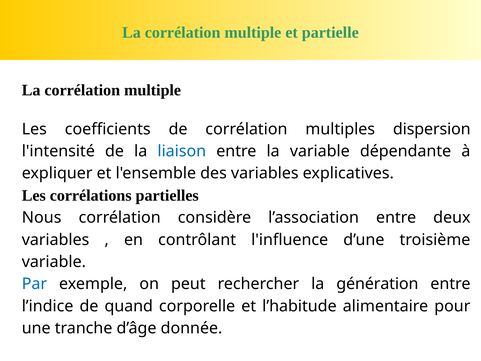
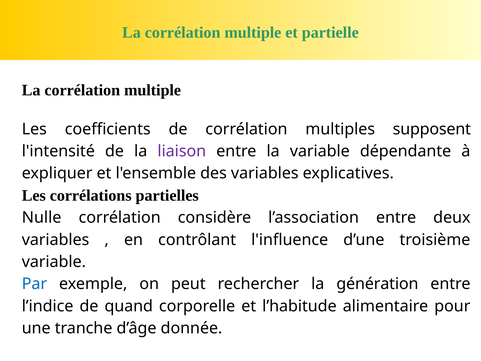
dispersion: dispersion -> supposent (432, 129)
liaison colour: blue -> purple (182, 151)
Nous: Nous -> Nulle (42, 217)
